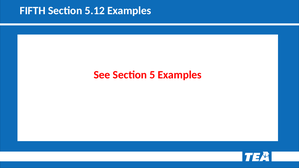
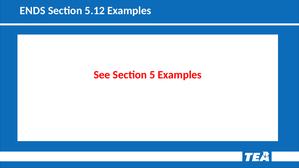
FIFTH: FIFTH -> ENDS (33, 11)
